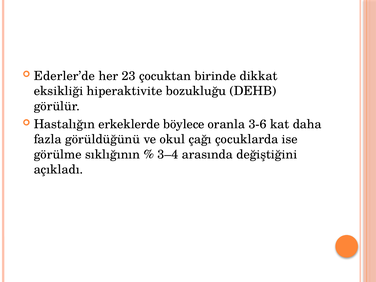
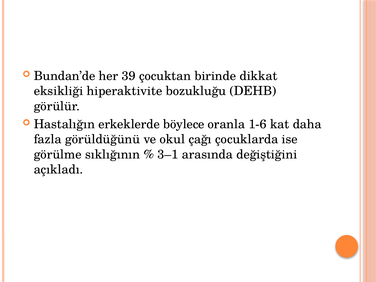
Ederler’de: Ederler’de -> Bundan’de (65, 76)
23: 23 -> 39 (129, 76)
3-6: 3-6 -> 1-6 (258, 124)
3–4: 3–4 -> 3–1 (168, 154)
